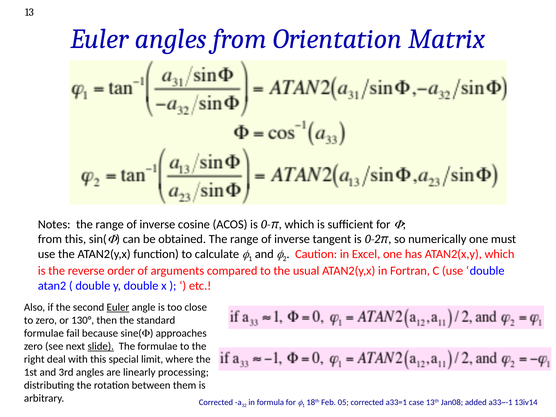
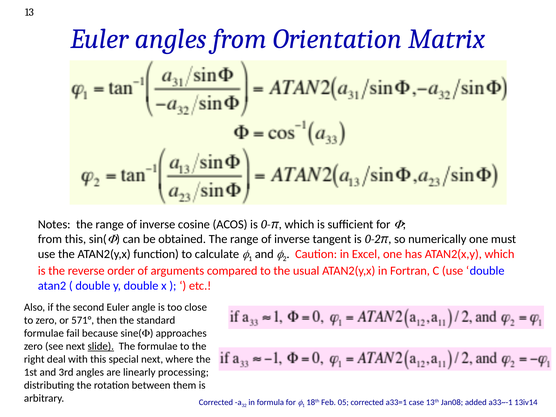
Euler underline: present -> none (118, 307)
130°: 130° -> 571° (83, 320)
special limit: limit -> next (152, 359)
